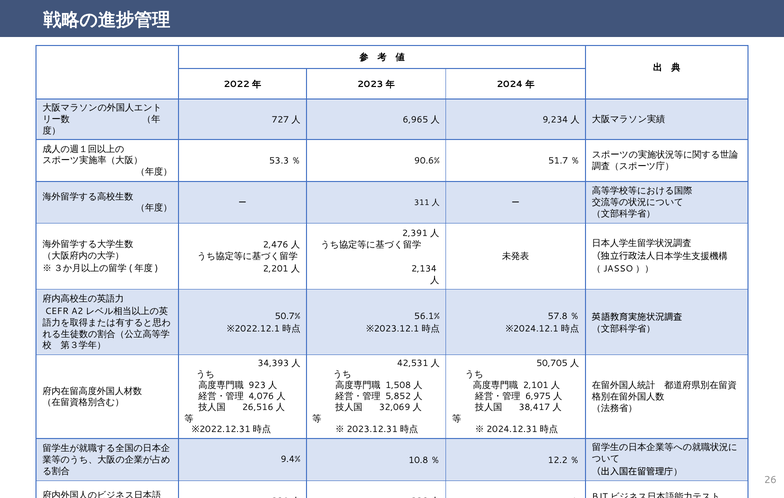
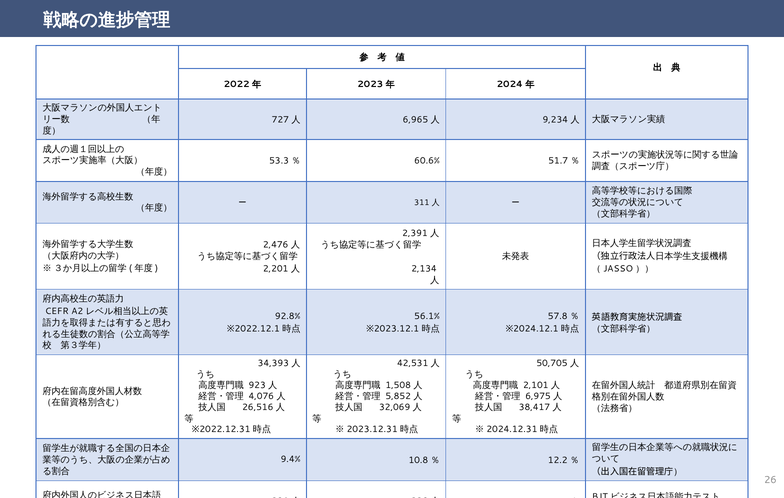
90.6%: 90.6% -> 60.6% (427, 161)
50.7%: 50.7% -> 92.8% (288, 317)
